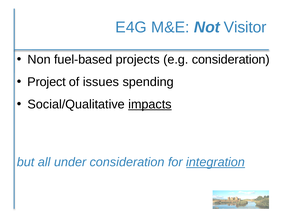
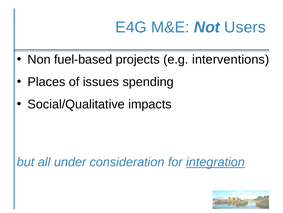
Visitor: Visitor -> Users (245, 27)
e.g consideration: consideration -> interventions (231, 59)
Project: Project -> Places (46, 82)
impacts underline: present -> none (150, 104)
